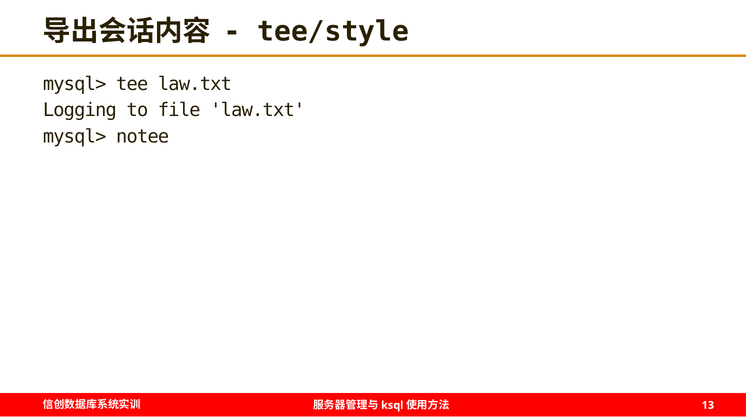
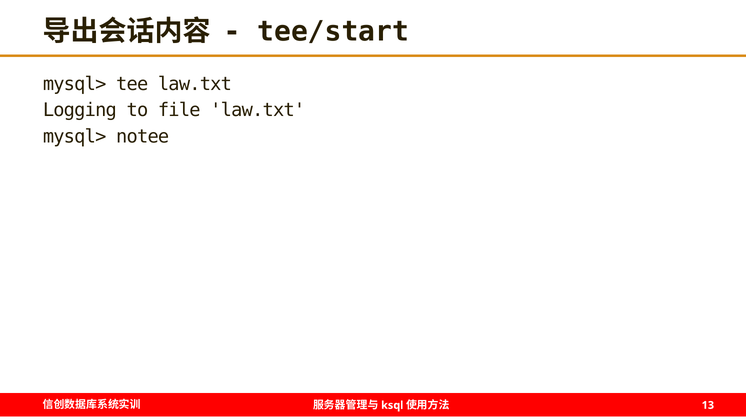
tee/style: tee/style -> tee/start (333, 32)
